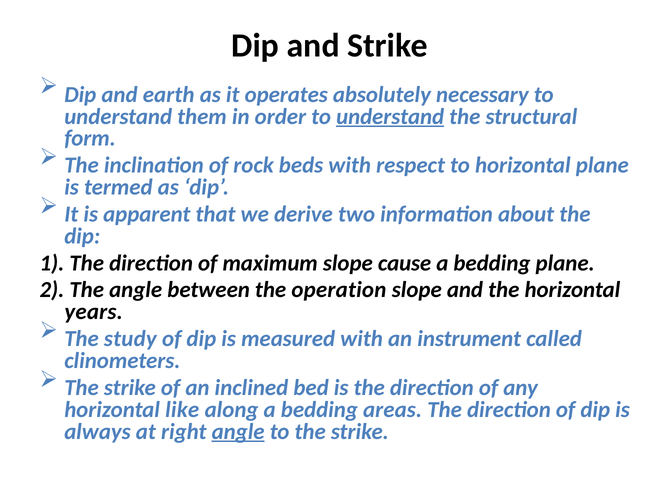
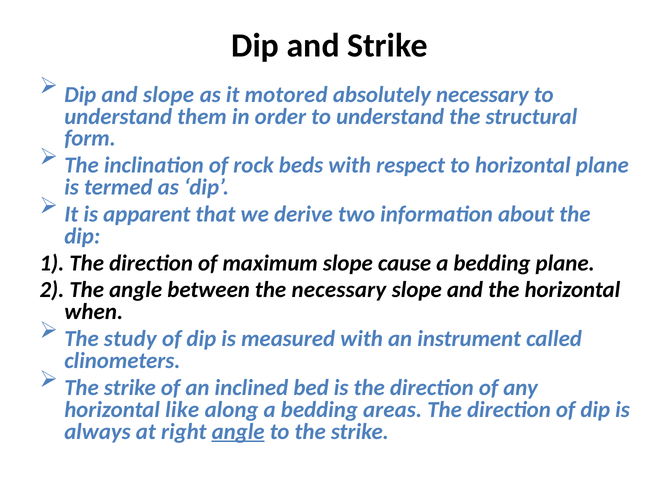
and earth: earth -> slope (169, 95)
operates: operates -> motored (286, 95)
understand underline: present -> none (390, 117)
the operation: operation -> necessary (339, 290)
years: years -> when (94, 312)
